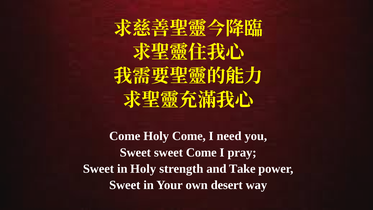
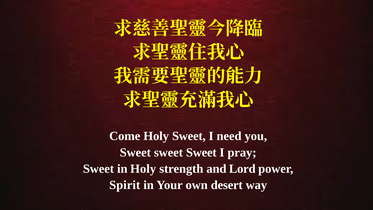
Holy Come: Come -> Sweet (189, 136)
Come: Come -> Sweet (201, 152)
Take: Take -> Lord (242, 169)
Sweet: Sweet -> Spirit (125, 185)
